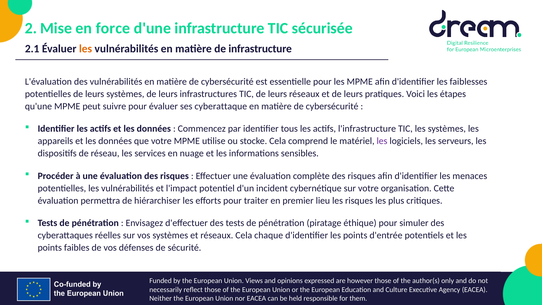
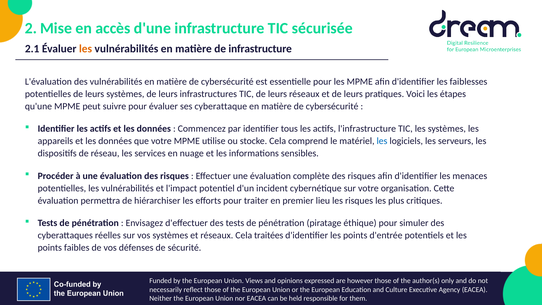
force: force -> accès (113, 28)
les colour: purple -> blue (382, 141)
chaque: chaque -> traitées (269, 235)
